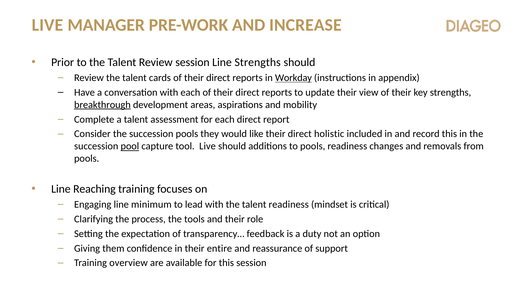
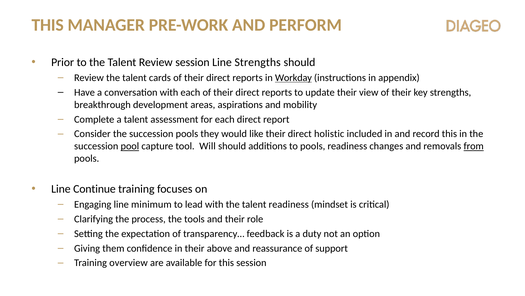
LIVE: LIVE -> THIS (48, 25)
INCREASE: INCREASE -> PERFORM (306, 25)
breakthrough underline: present -> none (102, 104)
tool Live: Live -> Will (208, 146)
from underline: none -> present (474, 146)
Reaching: Reaching -> Continue (94, 189)
entire: entire -> above (219, 248)
